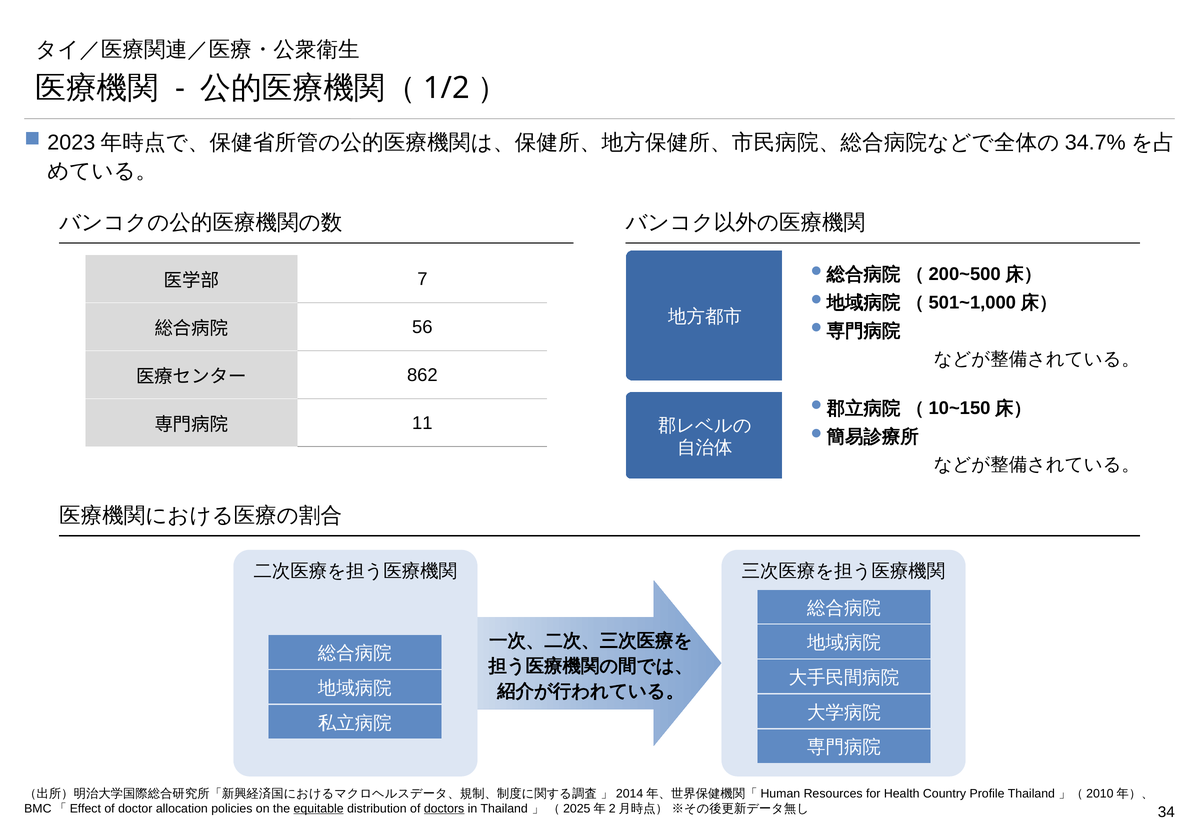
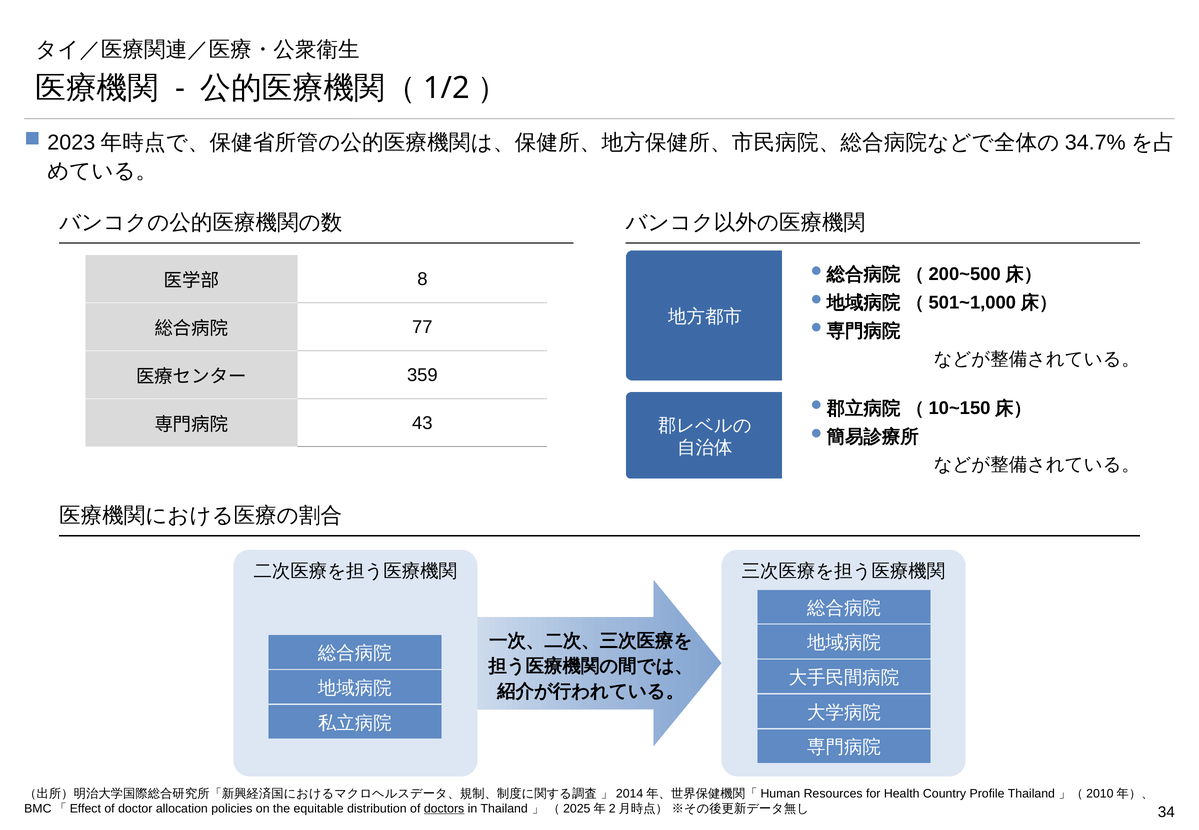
7: 7 -> 8 (422, 279)
56: 56 -> 77 (422, 327)
862: 862 -> 359 (422, 375)
11: 11 -> 43 (422, 423)
equitable underline: present -> none (319, 809)
